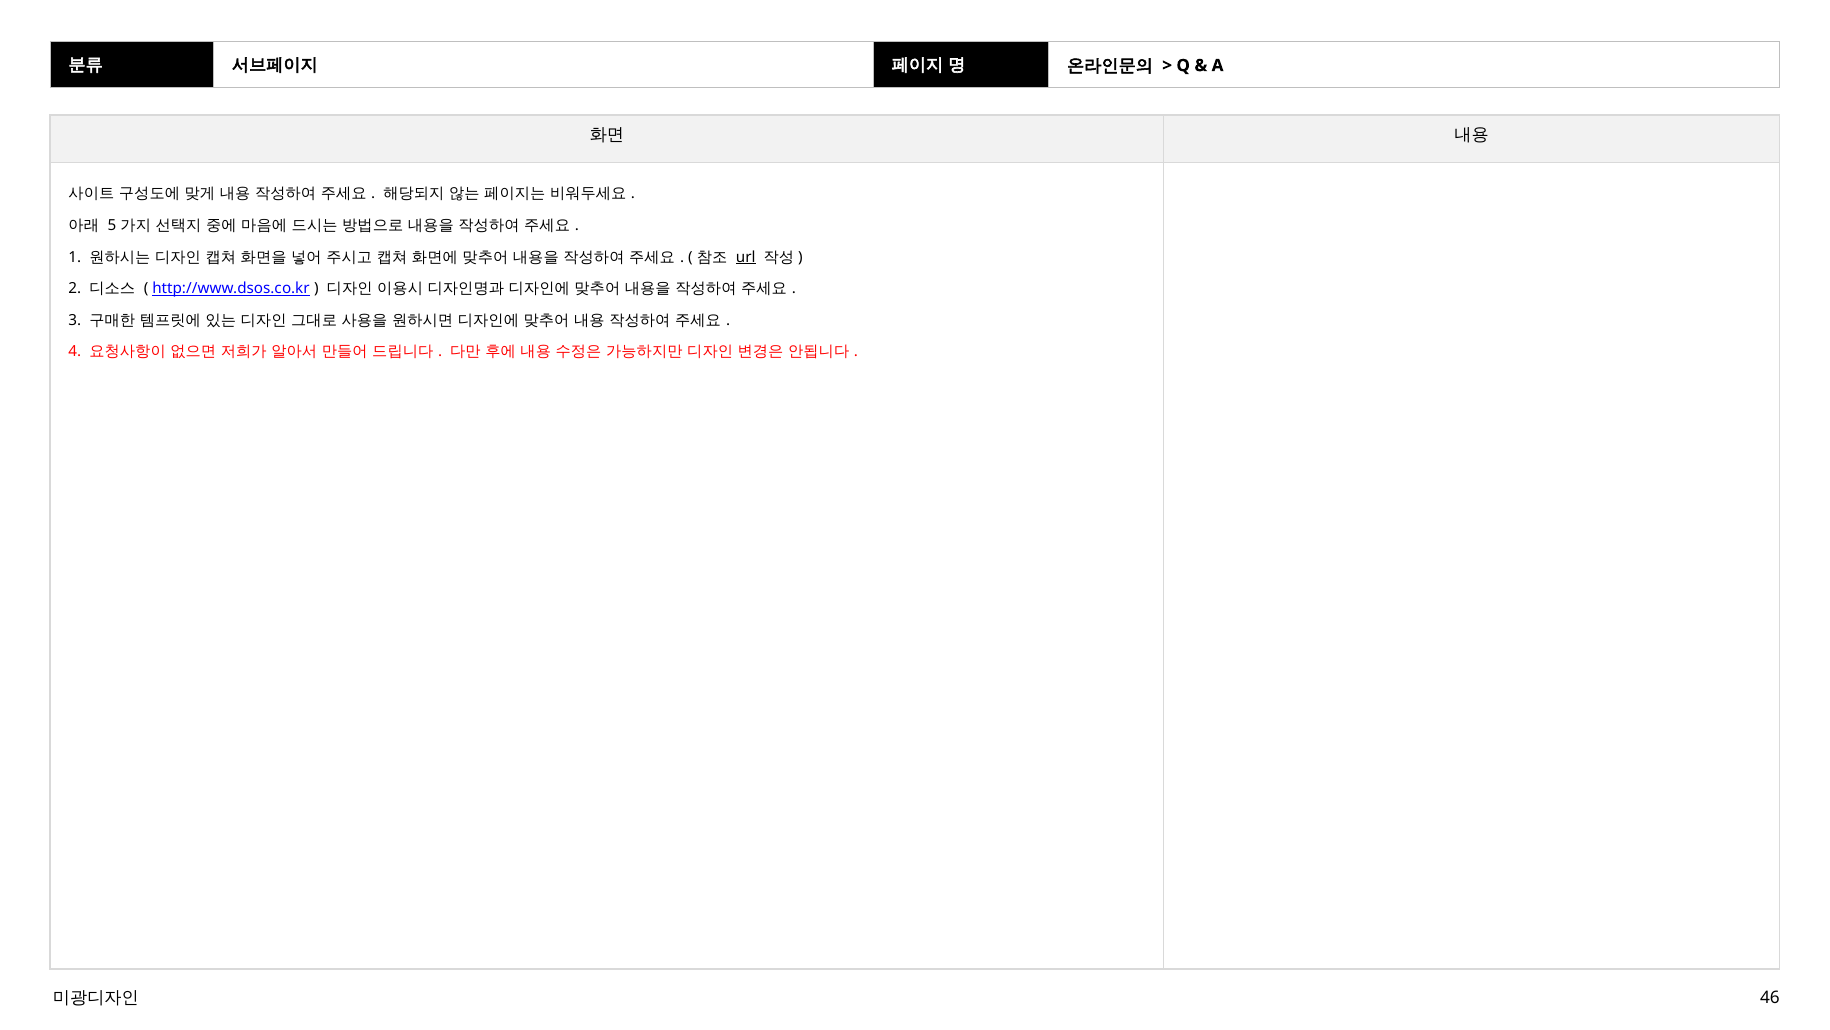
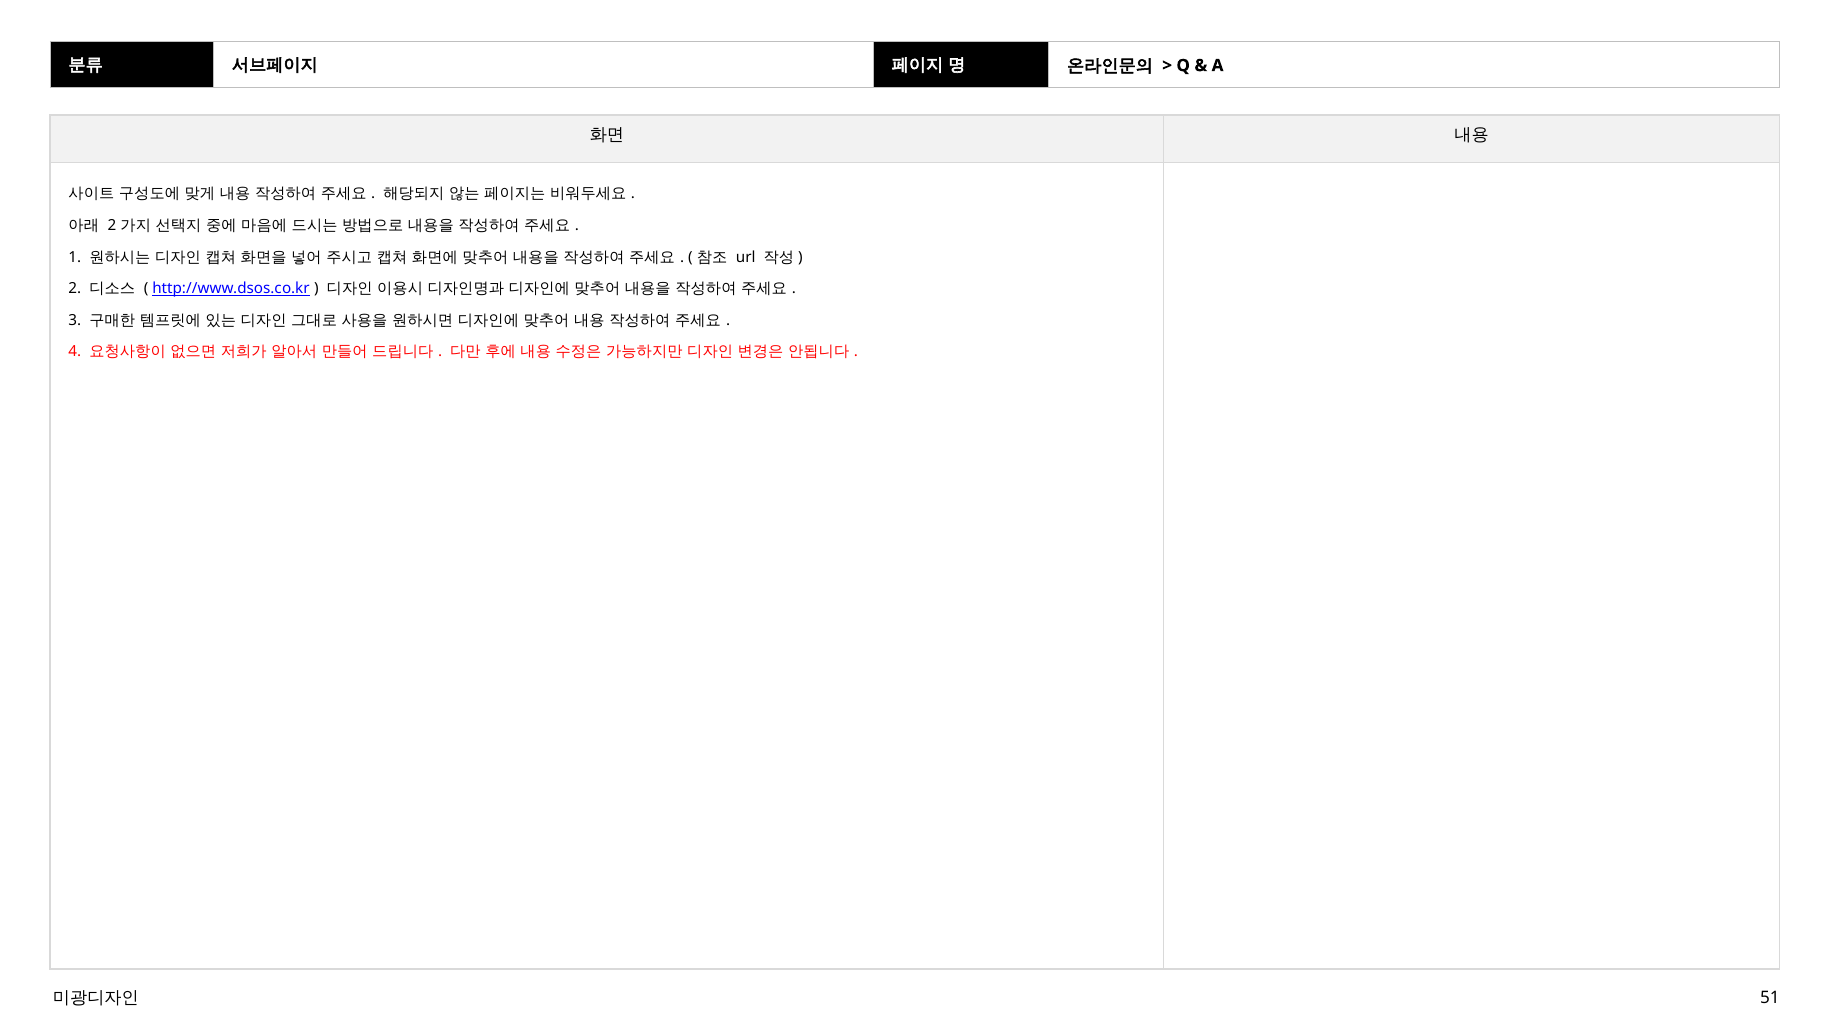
5: 5 -> 2 (112, 225)
url underline: present -> none (746, 257)
46: 46 -> 51 (1770, 998)
